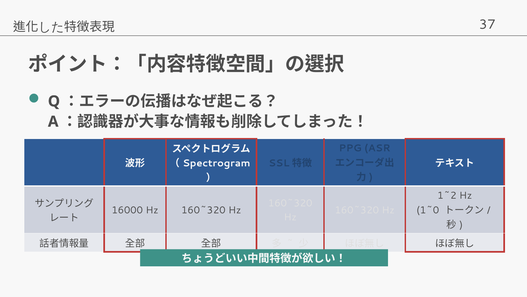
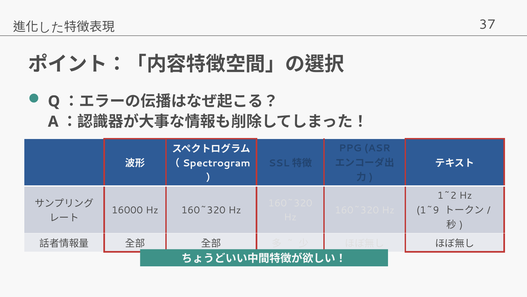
1~0: 1~0 -> 1~9 (428, 210)
